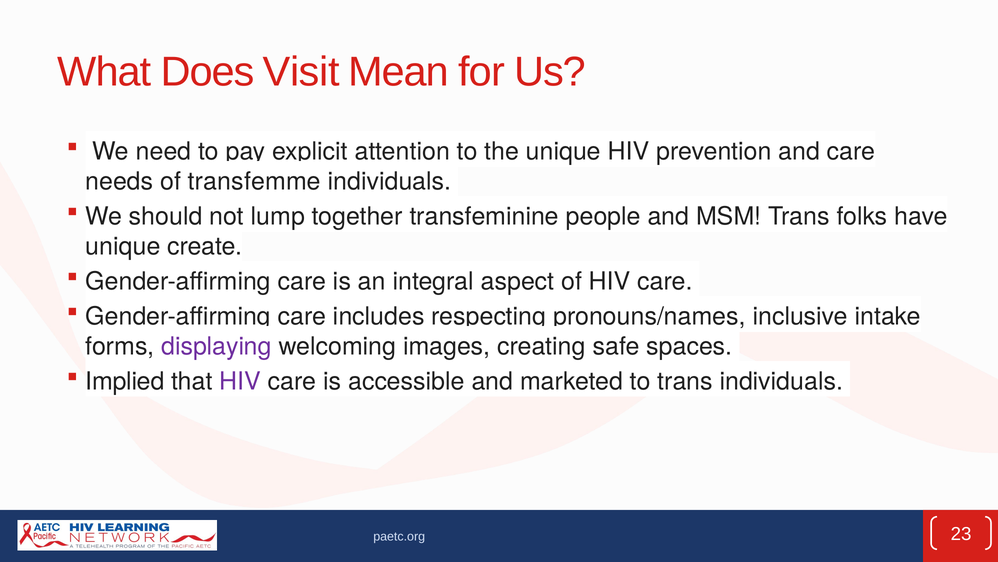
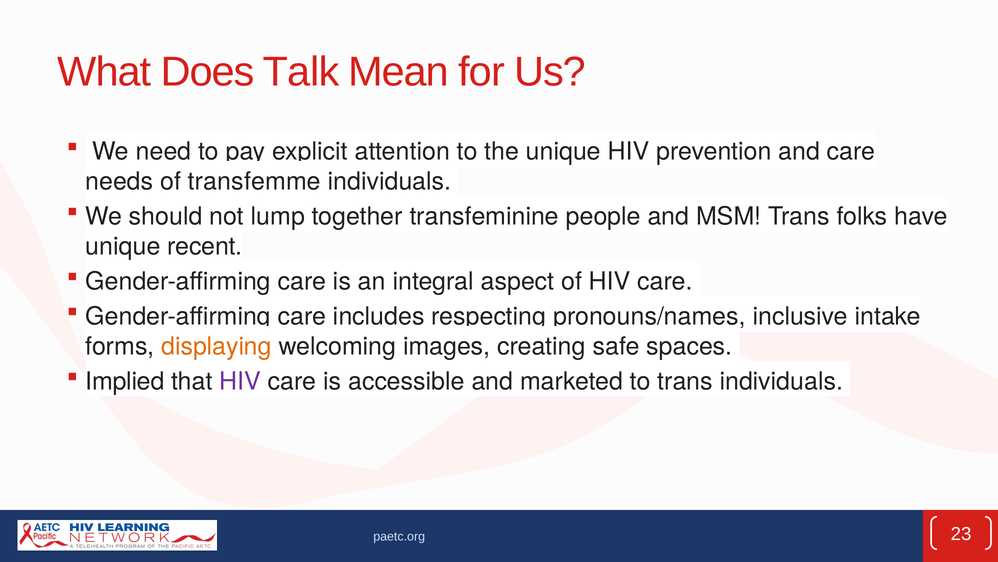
Visit: Visit -> Talk (301, 72)
create: create -> recent (205, 246)
displaying colour: purple -> orange (217, 346)
